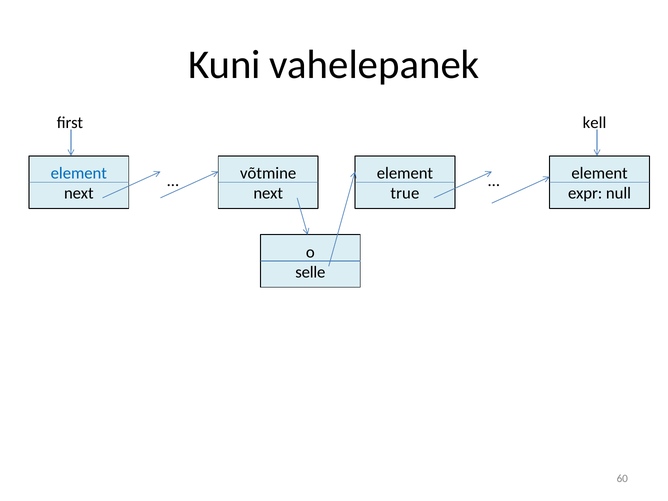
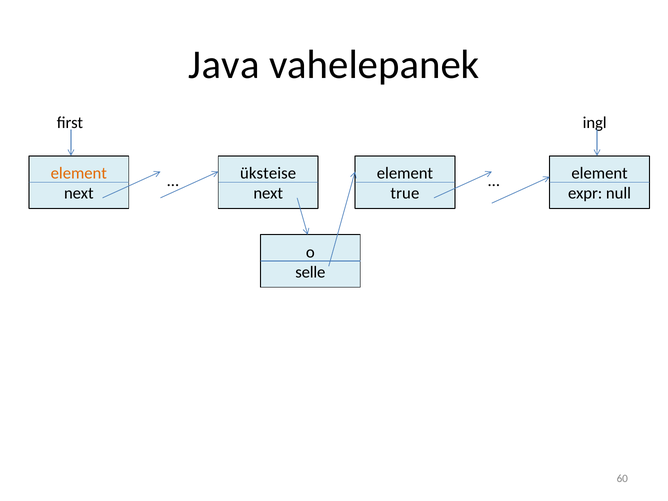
Kuni: Kuni -> Java (224, 65)
kell: kell -> ingl (595, 123)
element colour: blue -> orange (79, 173)
võtmine: võtmine -> üksteise (268, 173)
